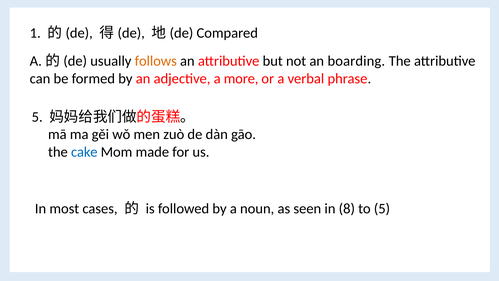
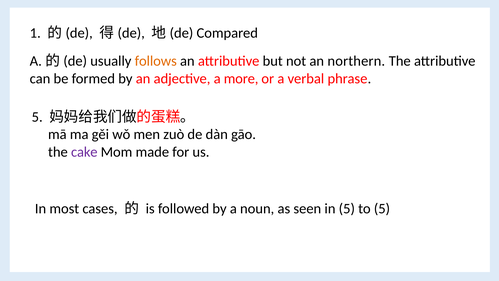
boarding: boarding -> northern (356, 61)
cake colour: blue -> purple (84, 152)
in 8: 8 -> 5 (347, 208)
